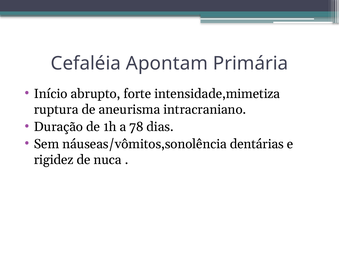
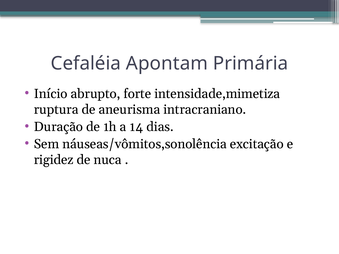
78: 78 -> 14 (136, 127)
dentárias: dentárias -> excitação (257, 144)
